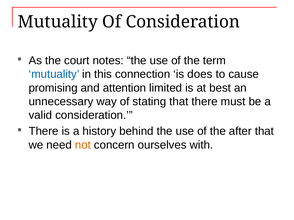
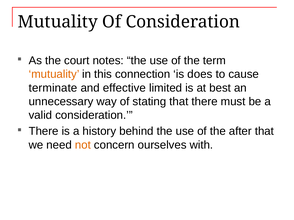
mutuality colour: blue -> orange (54, 74)
promising: promising -> terminate (53, 88)
attention: attention -> effective (124, 88)
